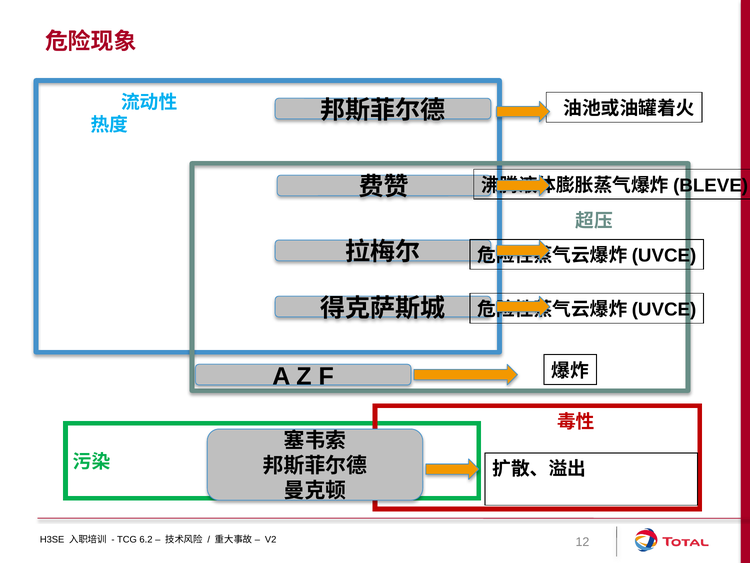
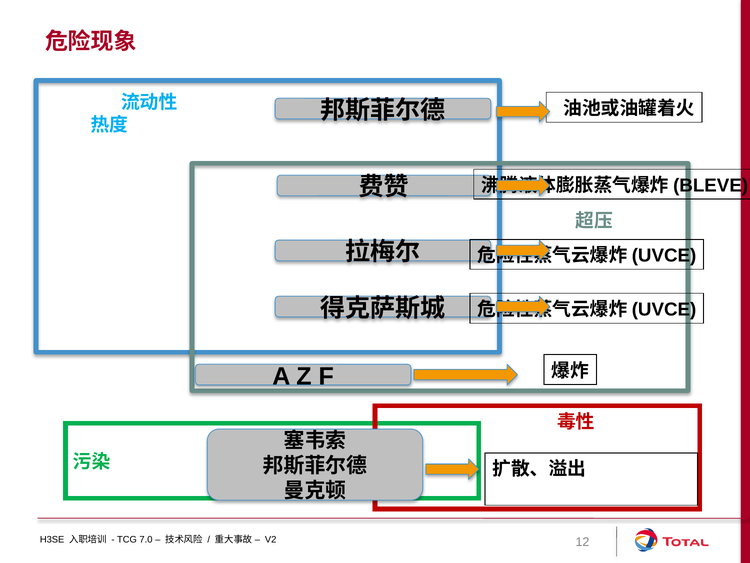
6.2: 6.2 -> 7.0 (146, 539)
